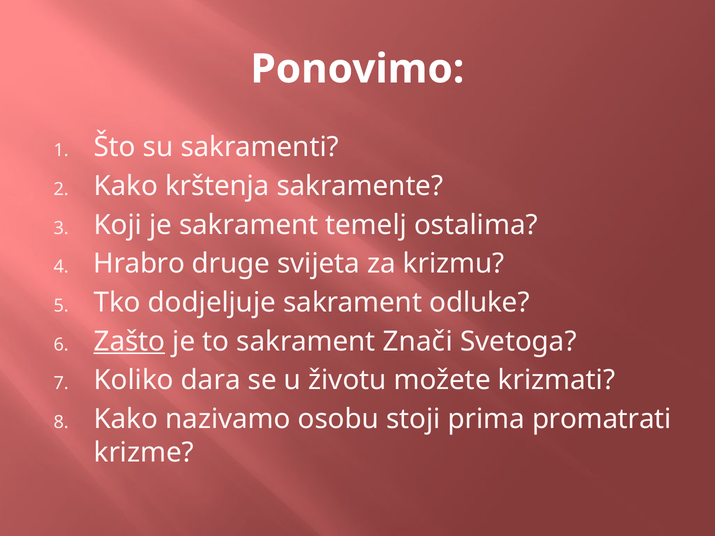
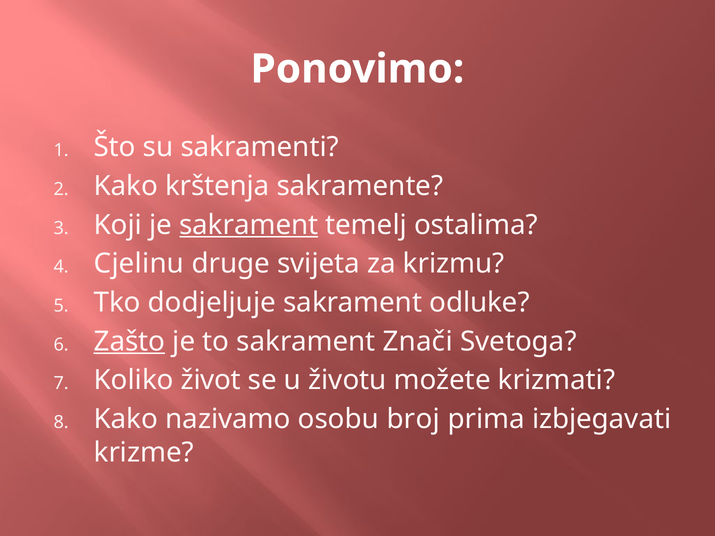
sakrament underline: none -> present (249, 225)
Hrabro: Hrabro -> Cjelinu (139, 264)
dara: dara -> život (211, 380)
stoji: stoji -> broj (413, 419)
promatrati: promatrati -> izbjegavati (602, 419)
